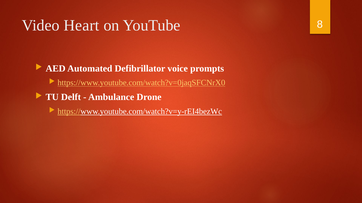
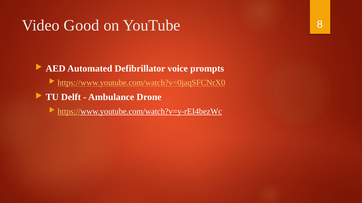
Heart: Heart -> Good (81, 25)
